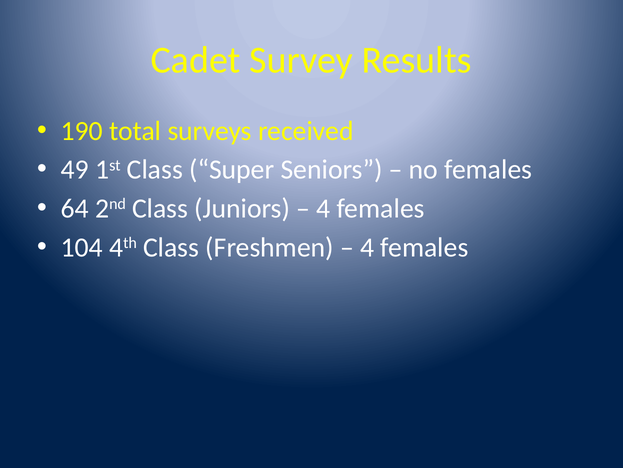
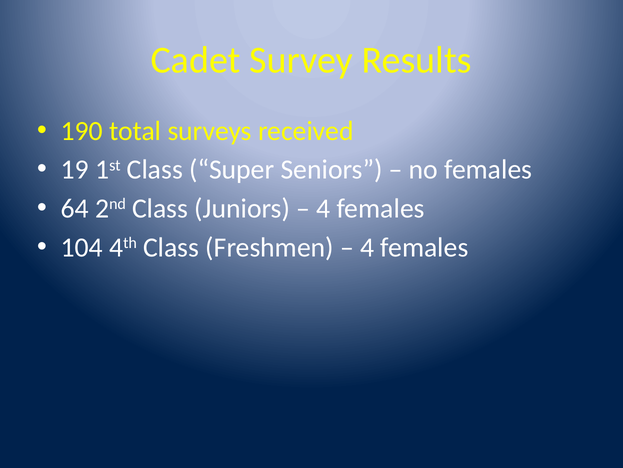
49: 49 -> 19 (75, 169)
